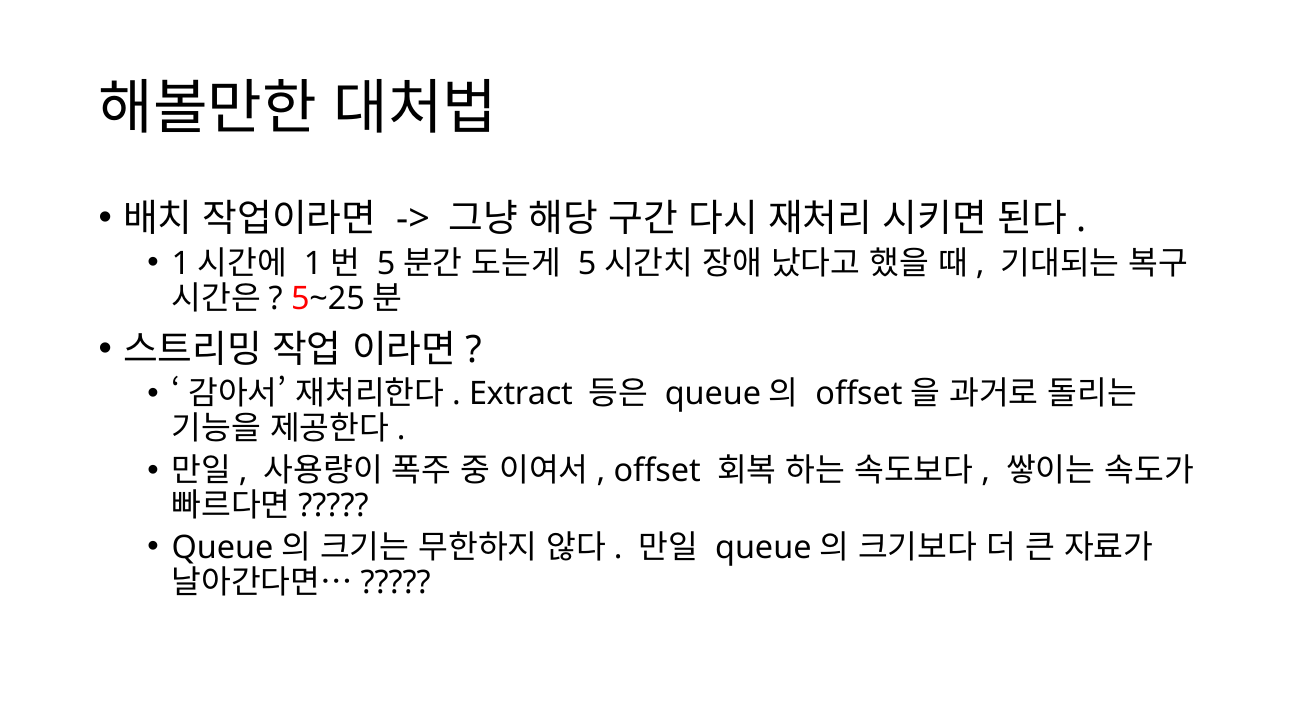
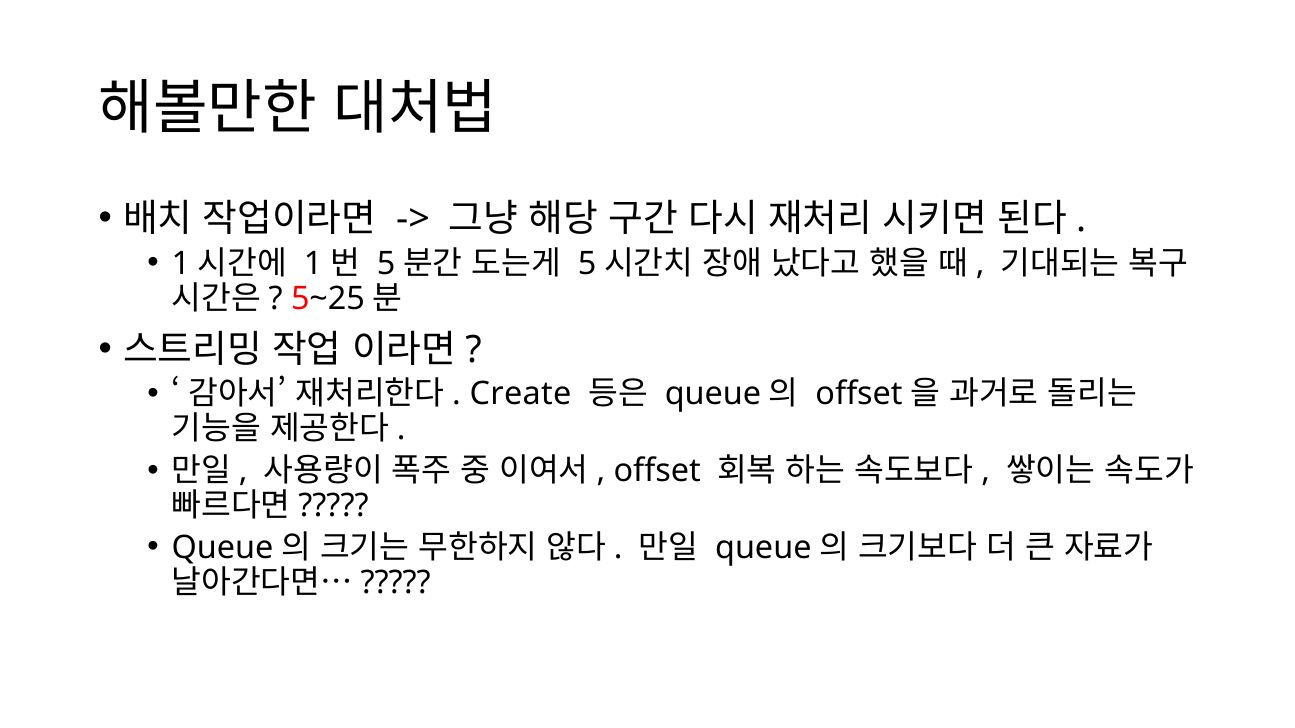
Extract: Extract -> Create (521, 395)
